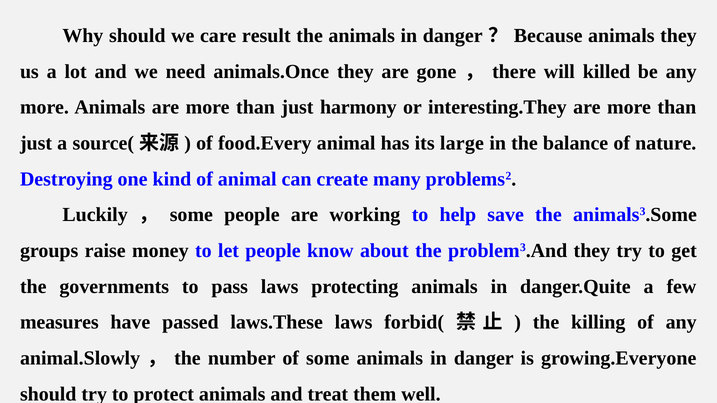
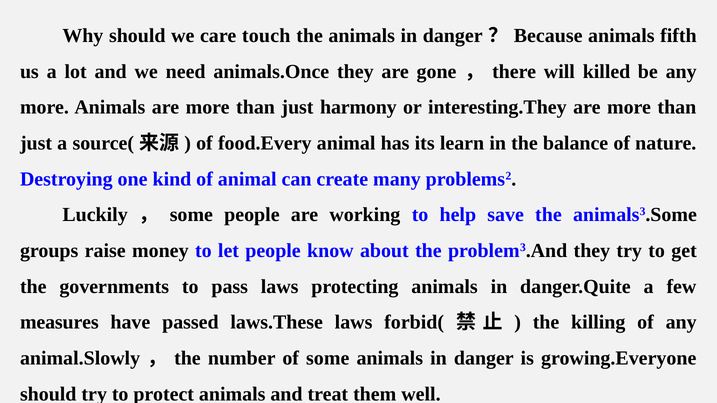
result: result -> touch (266, 36)
animals they: they -> fifth (678, 36)
large: large -> learn (462, 143)
